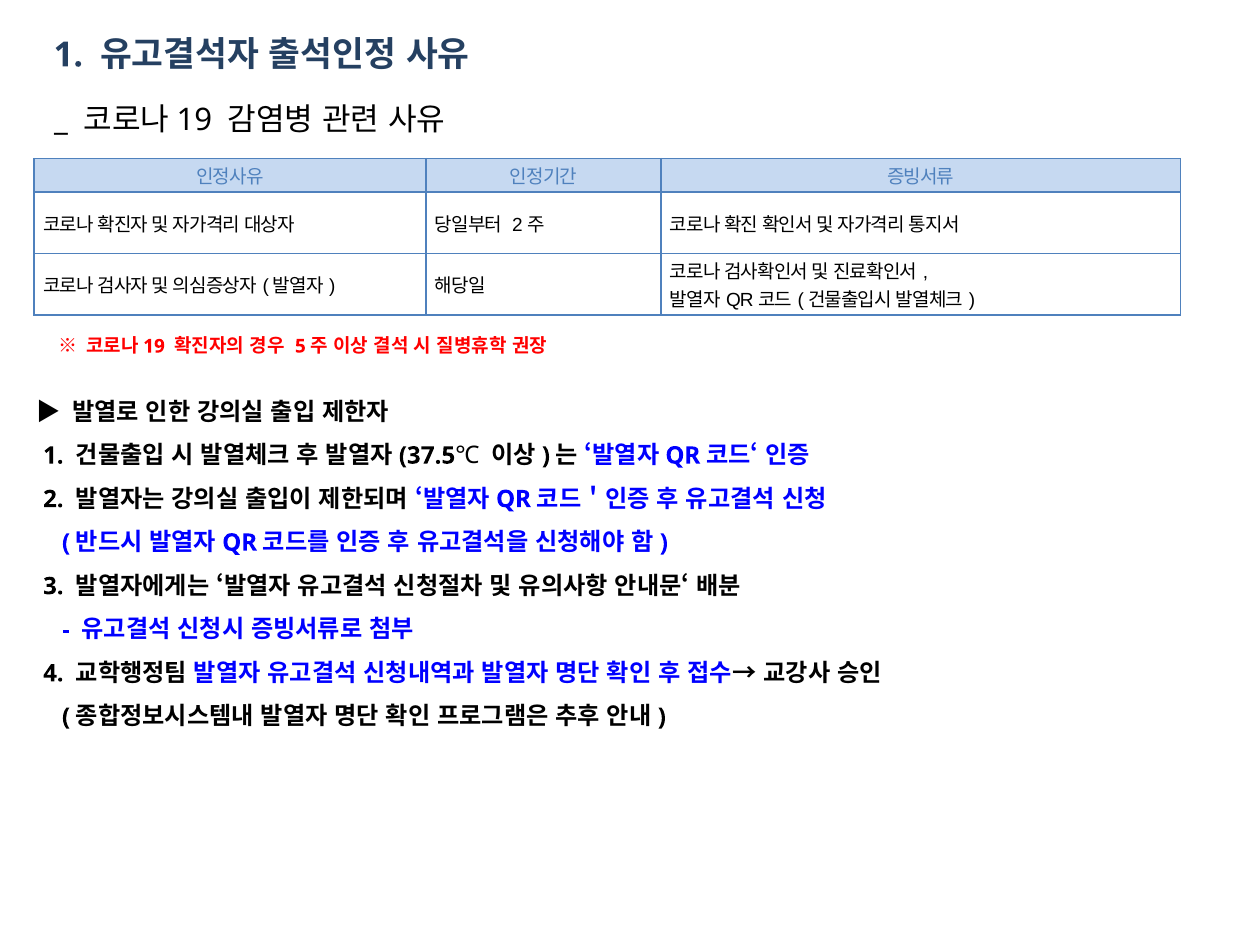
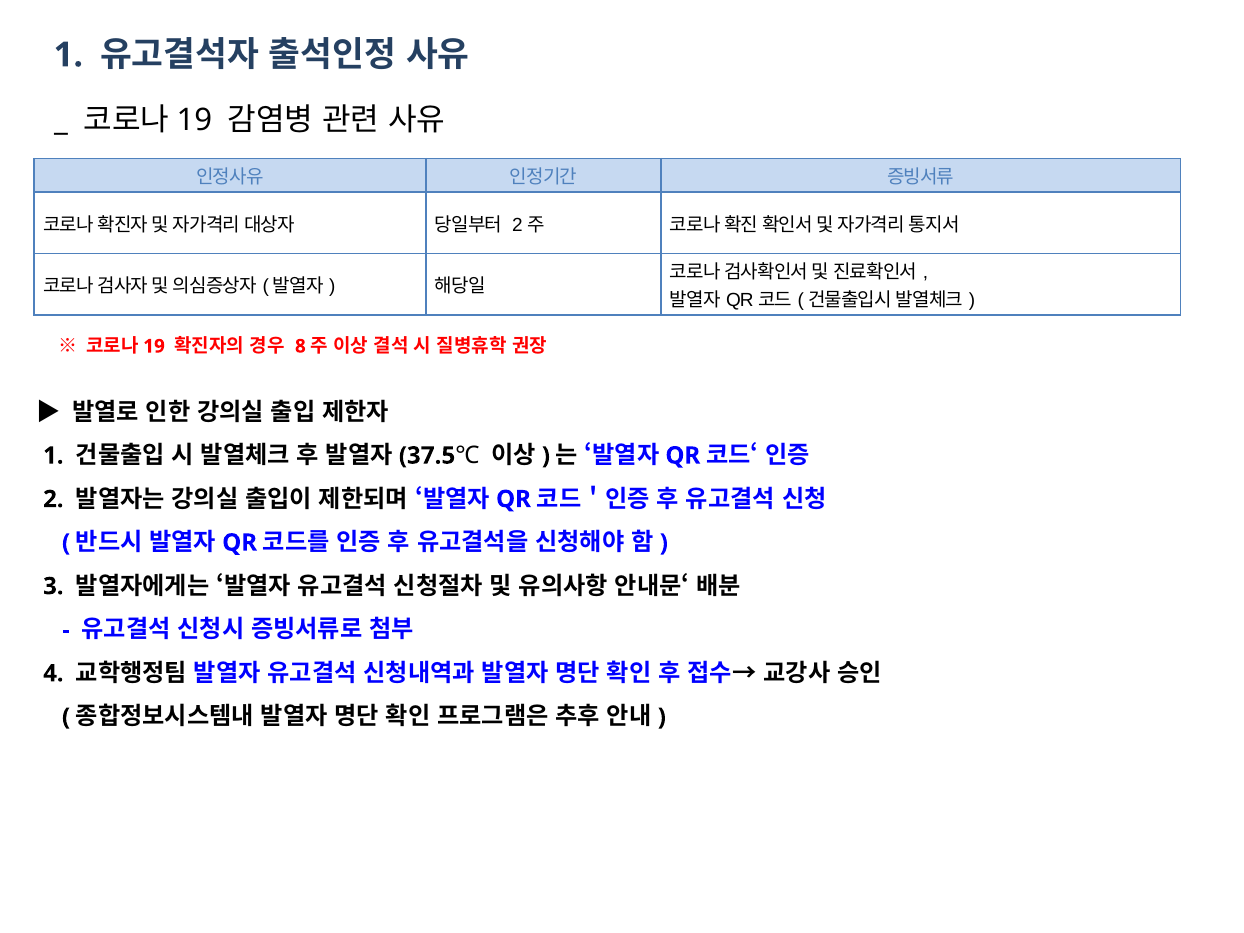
5: 5 -> 8 (300, 346)
